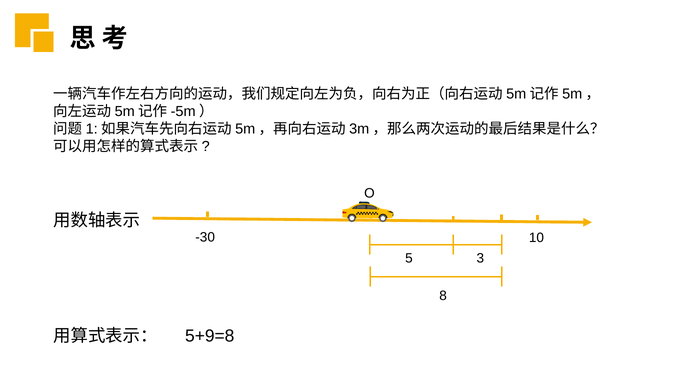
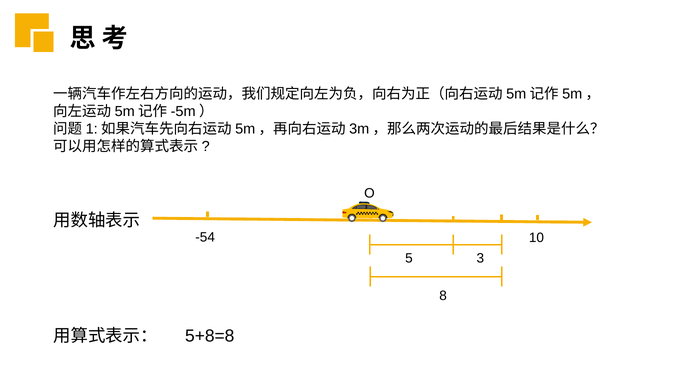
-30: -30 -> -54 (205, 237)
5+9=8: 5+9=8 -> 5+8=8 (210, 336)
